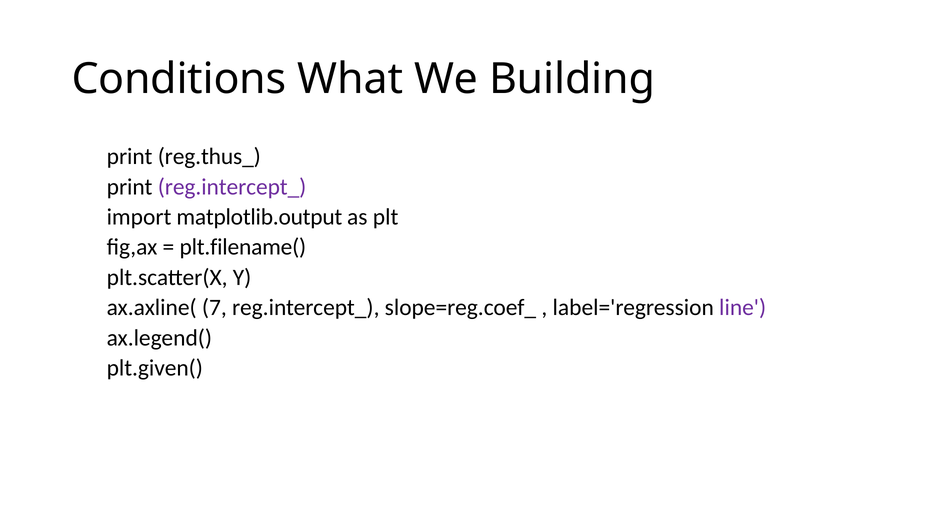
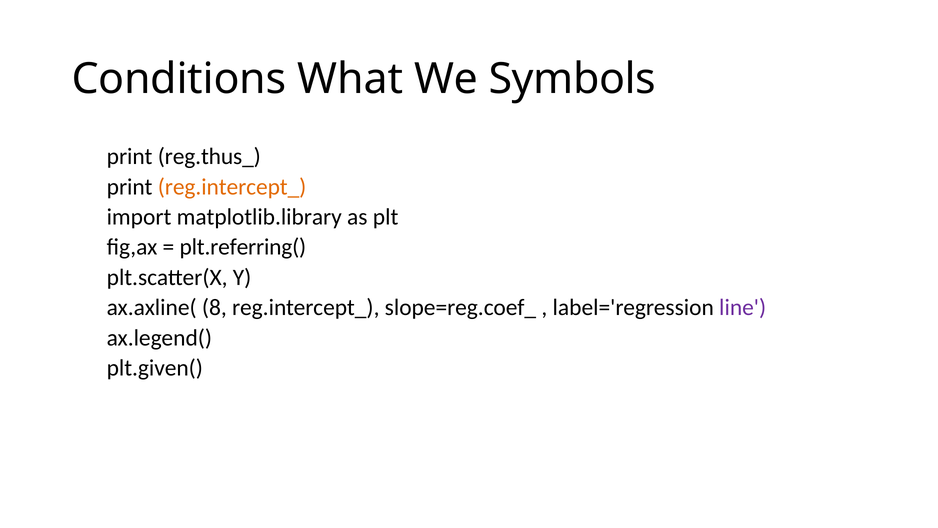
Building: Building -> Symbols (572, 79)
reg.intercept_ colour: purple -> orange (232, 187)
matplotlib.output: matplotlib.output -> matplotlib.library (259, 217)
plt.filename(: plt.filename( -> plt.referring( (243, 247)
7: 7 -> 8 (214, 307)
